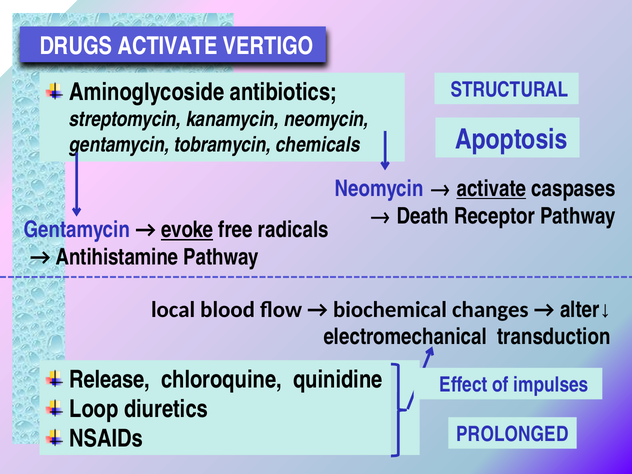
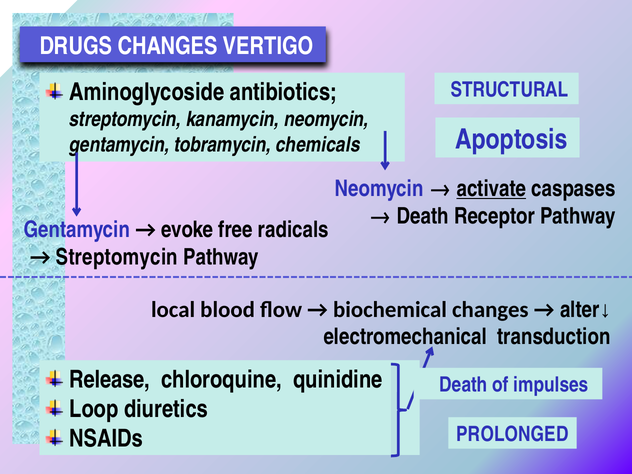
DRUGS ACTIVATE: ACTIVATE -> CHANGES (168, 46)
evoke underline: present -> none (187, 230)
Antihistamine: Antihistamine -> Streptomycin (117, 257)
Effect: Effect -> Death (463, 385)
